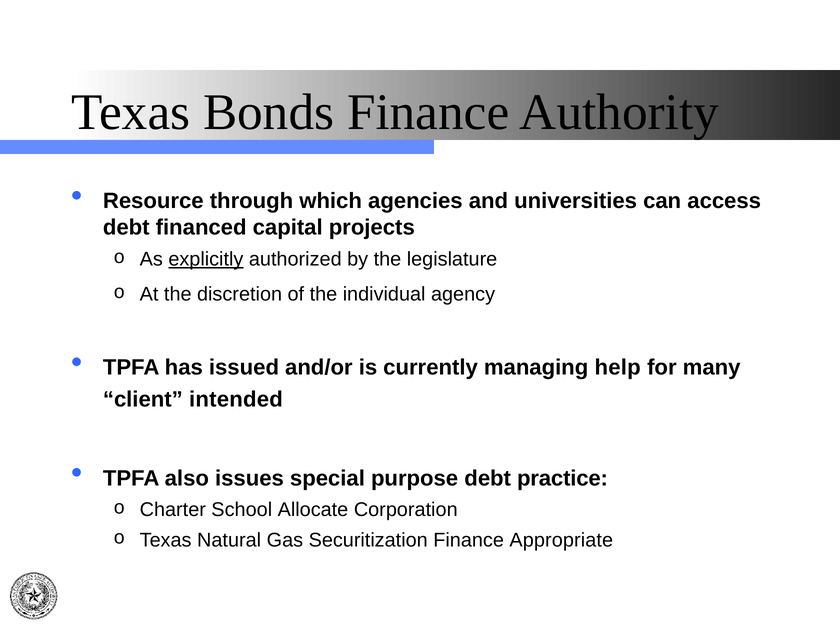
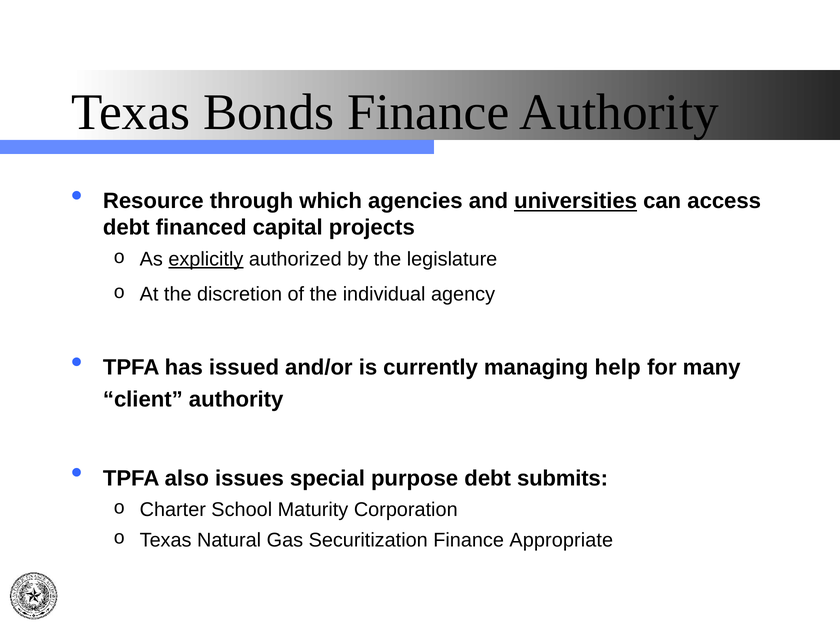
universities underline: none -> present (576, 201)
client intended: intended -> authority (236, 399)
practice: practice -> submits (563, 478)
Allocate: Allocate -> Maturity (313, 510)
